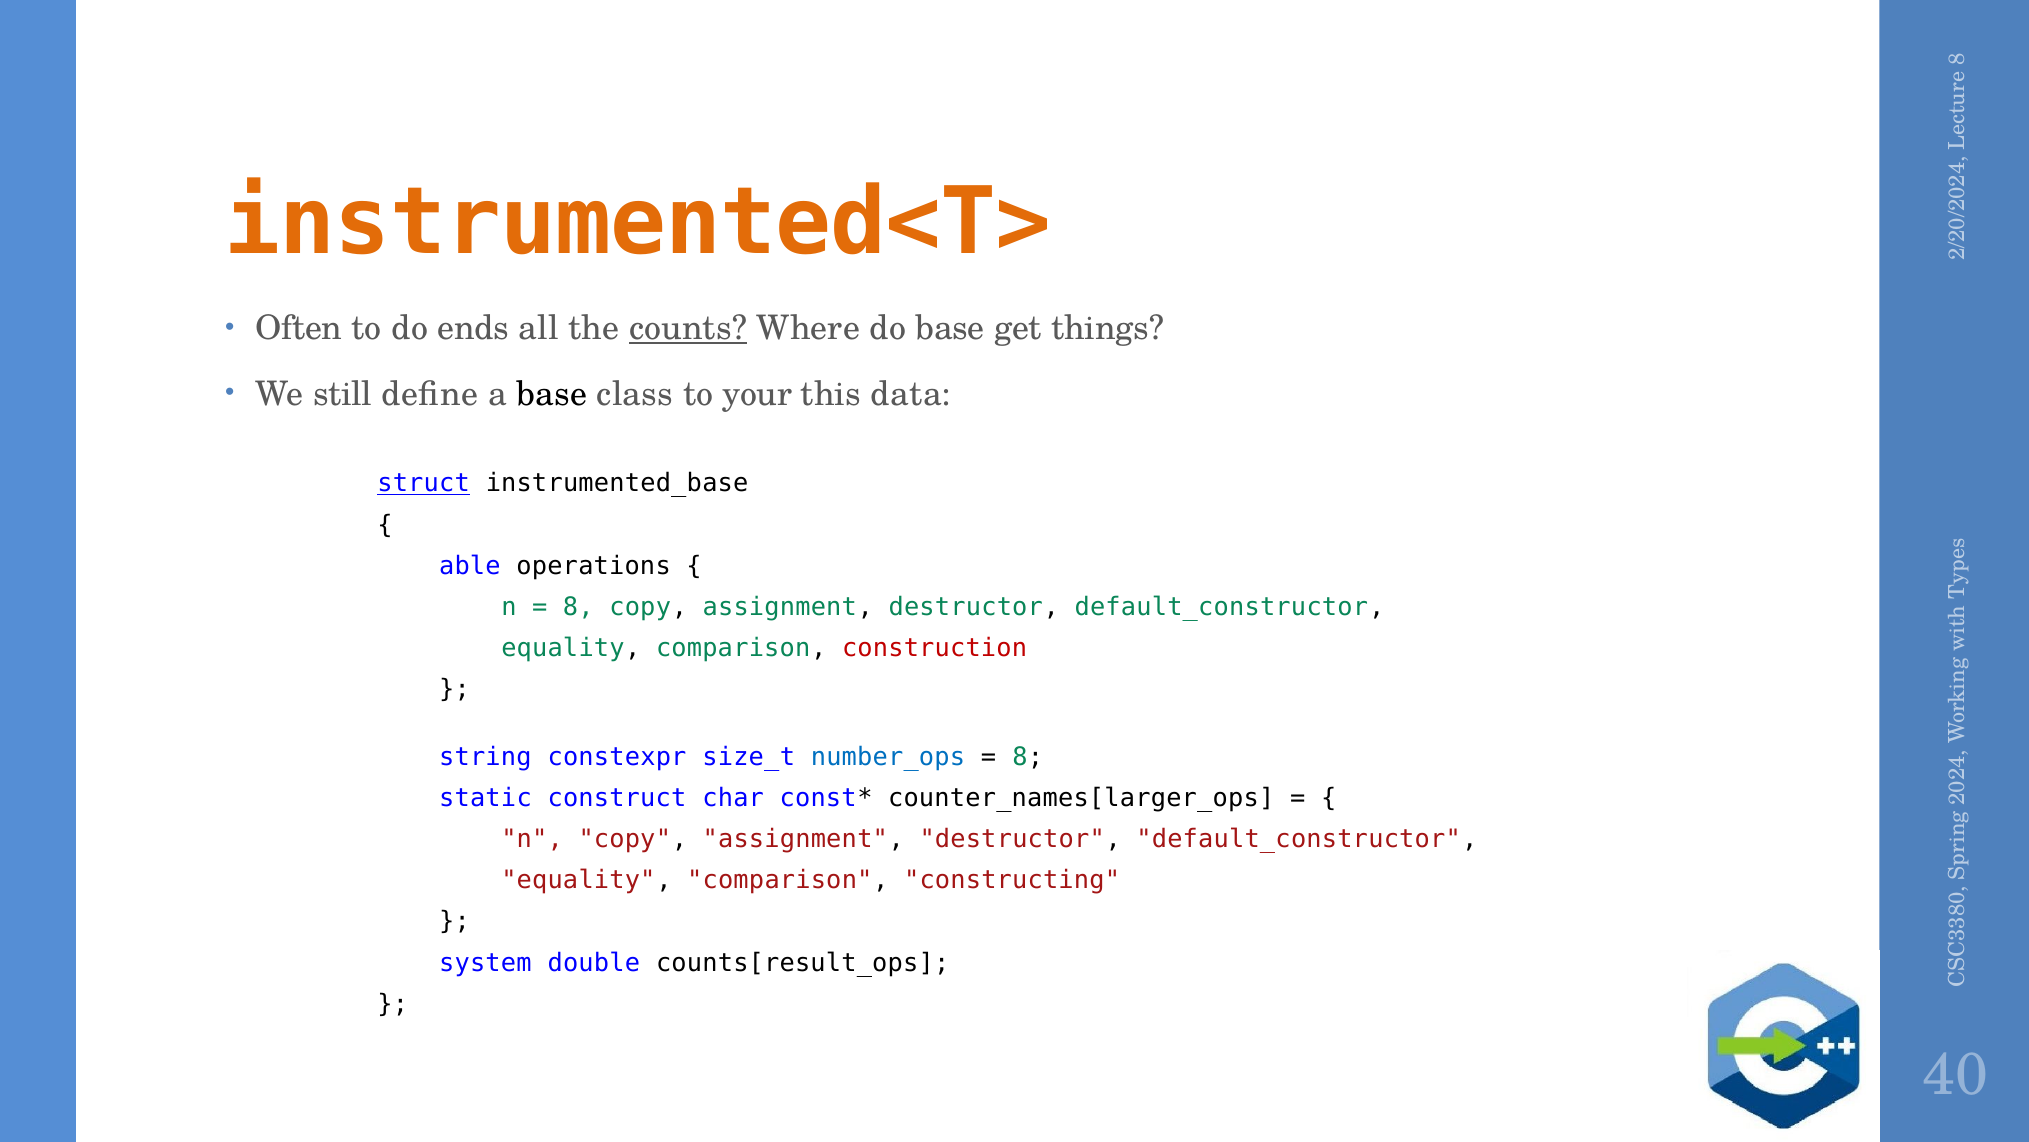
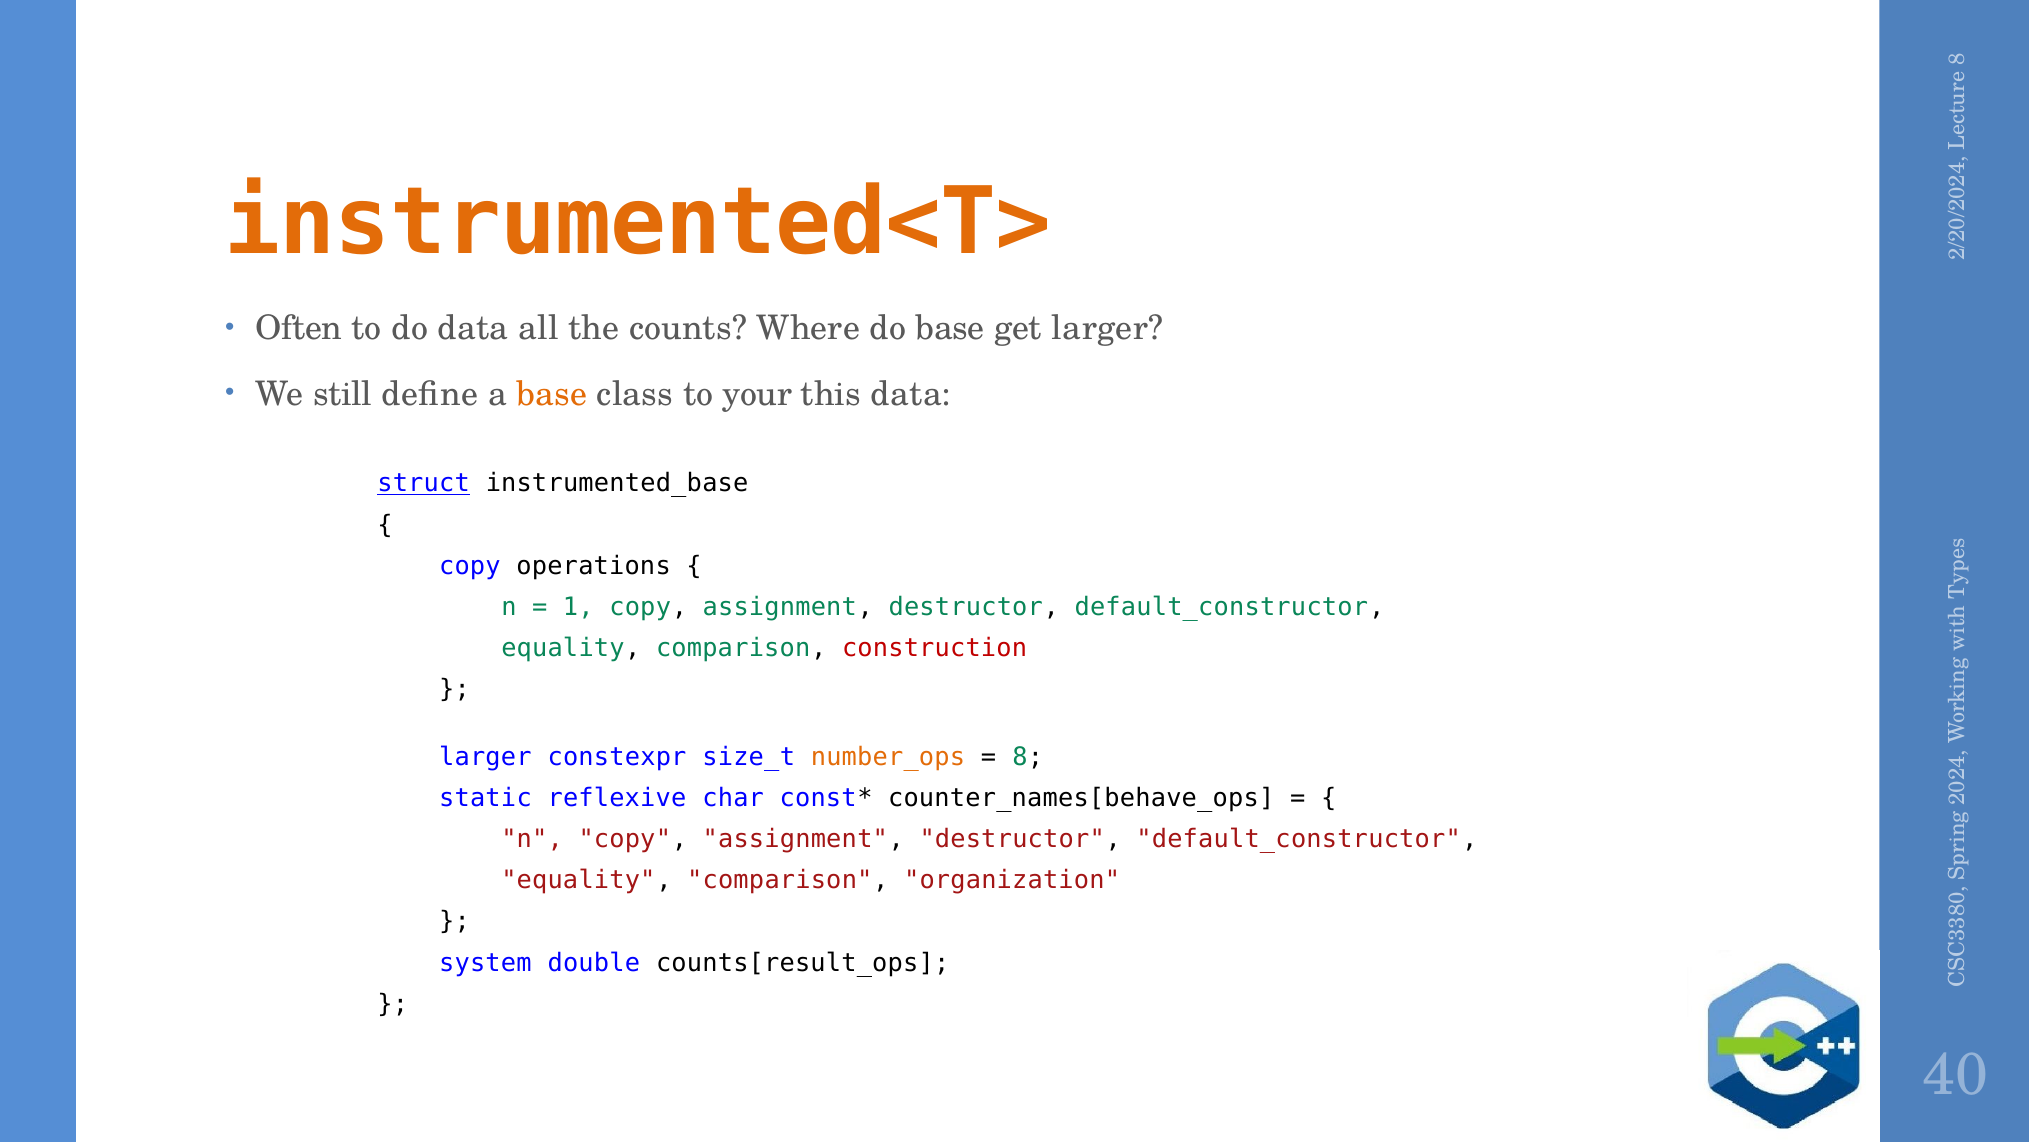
do ends: ends -> data (473, 329)
counts underline: present -> none (688, 329)
get things: things -> larger (1108, 329)
base colour: black -> orange (552, 394)
able: able -> copy (470, 566)
8: 8 -> 1 (578, 607)
string: string -> larger (485, 756)
number_ops colour: blue -> orange (888, 756)
construct: construct -> reflexive (617, 797)
counter_names[larger_ops: counter_names[larger_ops -> counter_names[behave_ops (1081, 797)
constructing: constructing -> organization (1012, 880)
